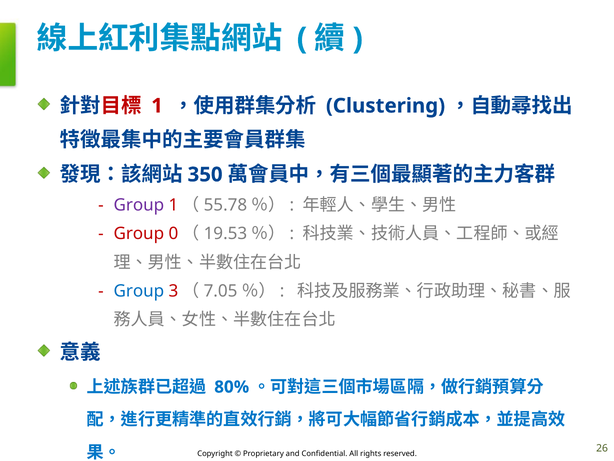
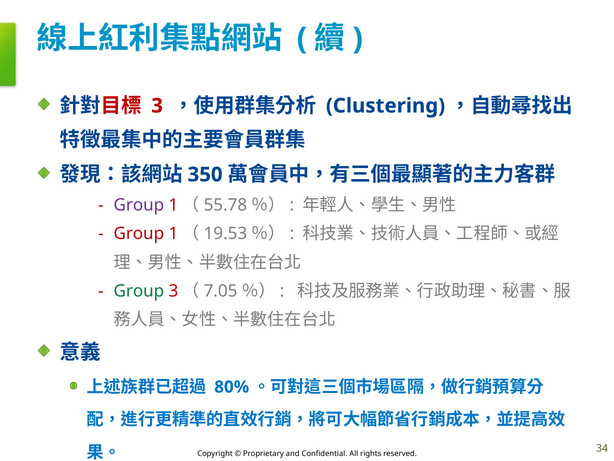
1: 1 -> 3 (157, 106)
0: 0 -> 1 (173, 234)
Group colour: blue -> green (139, 291)
26: 26 -> 34 (602, 448)
